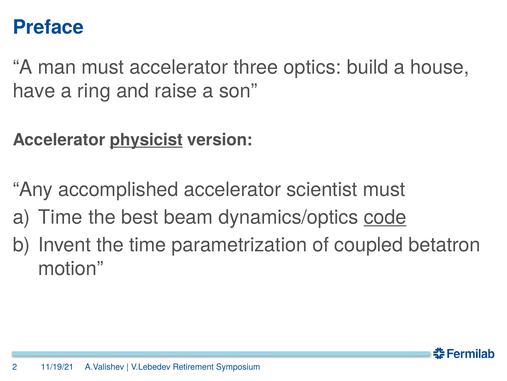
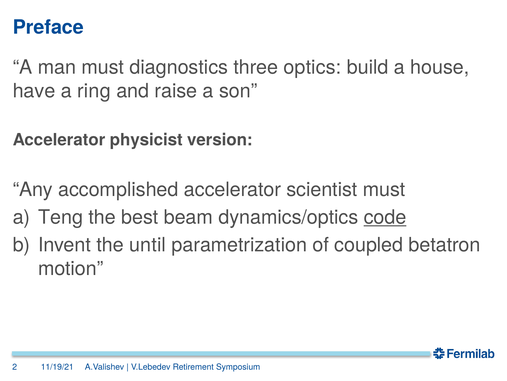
must accelerator: accelerator -> diagnostics (179, 67)
physicist underline: present -> none (146, 140)
a Time: Time -> Teng (61, 217)
the time: time -> until (148, 245)
